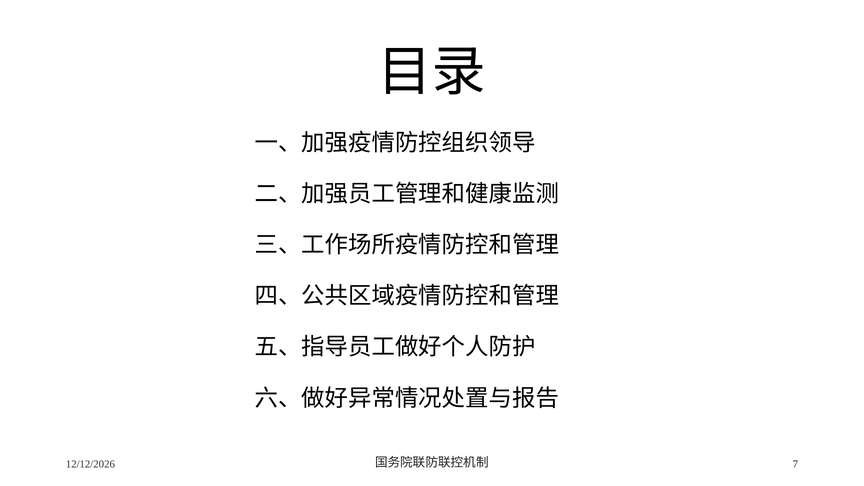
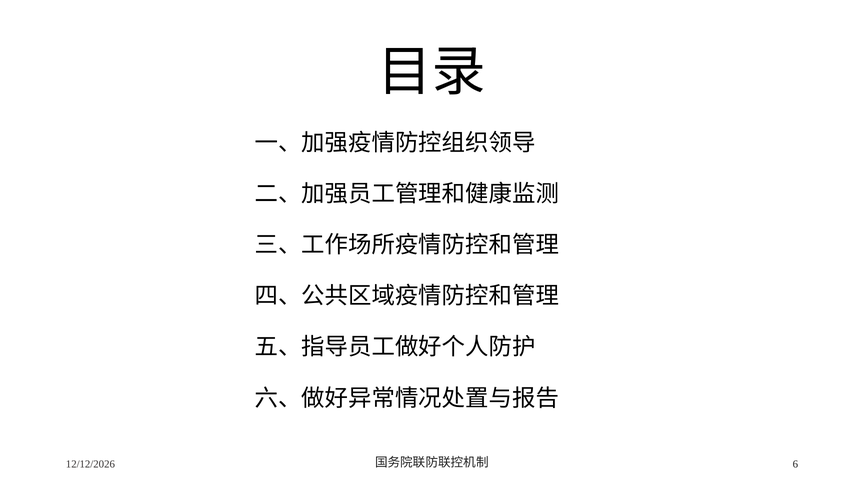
7: 7 -> 6 (795, 464)
